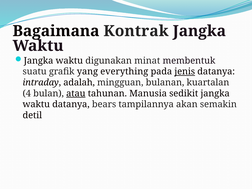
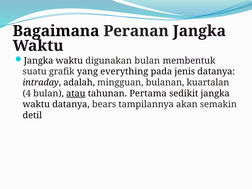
Kontrak: Kontrak -> Peranan (136, 31)
digunakan minat: minat -> bulan (147, 61)
jenis underline: present -> none (185, 72)
Manusia: Manusia -> Pertama (148, 93)
